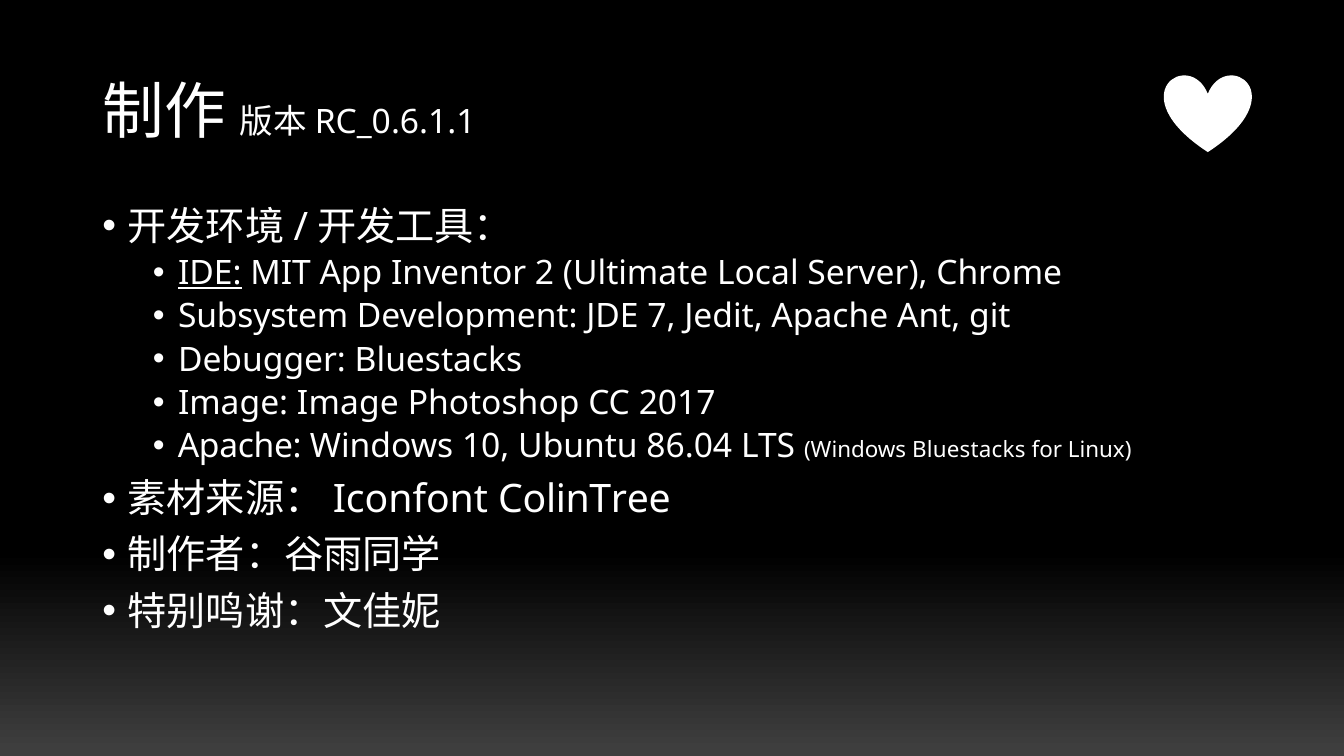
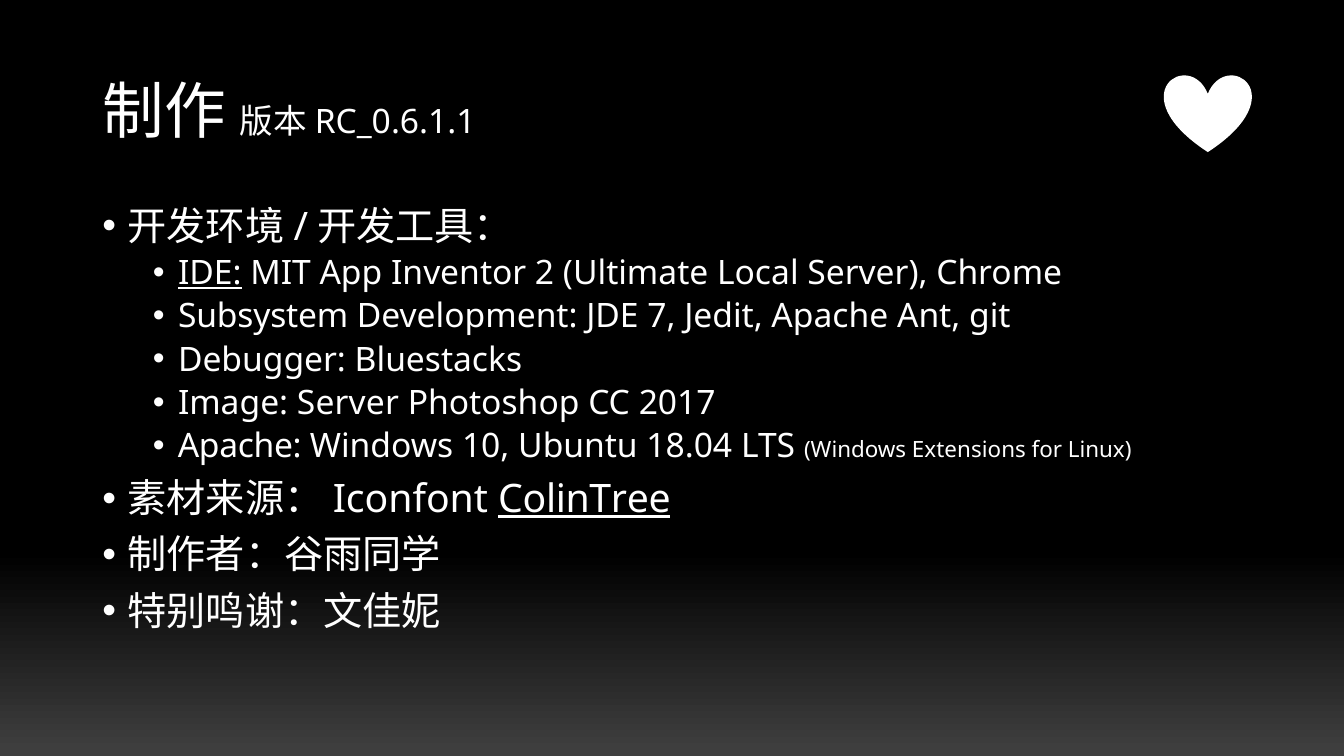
Image Image: Image -> Server (348, 403)
86.04: 86.04 -> 18.04 (689, 447)
Windows Bluestacks: Bluestacks -> Extensions (969, 450)
ColinTree underline: none -> present (584, 500)
